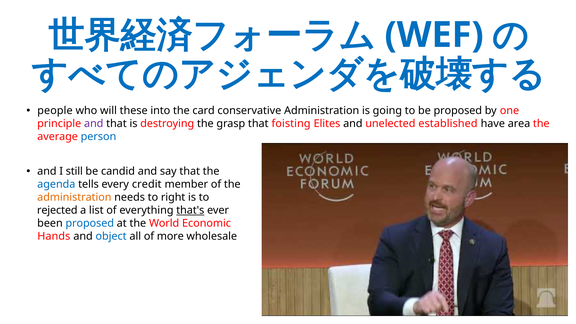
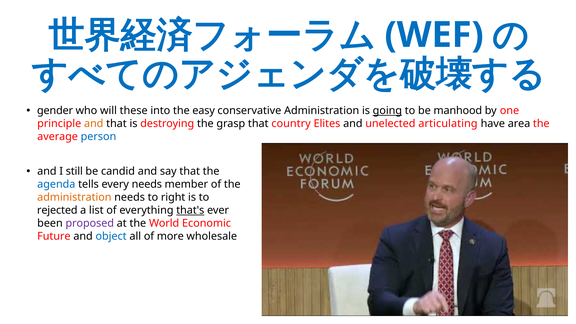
people: people -> gender (55, 111)
card: card -> easy (204, 111)
going underline: none -> present (387, 111)
be proposed: proposed -> manhood (458, 111)
and colour: purple -> orange (94, 124)
foisting: foisting -> country (291, 124)
established: established -> articulating (448, 124)
every credit: credit -> needs (147, 184)
proposed colour: blue -> purple (90, 223)
Hands: Hands -> Future (54, 236)
